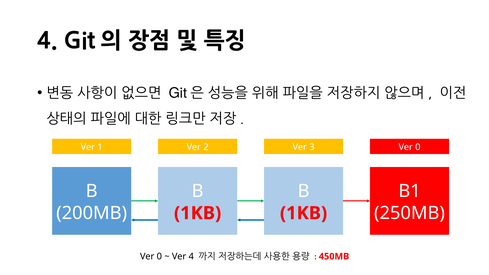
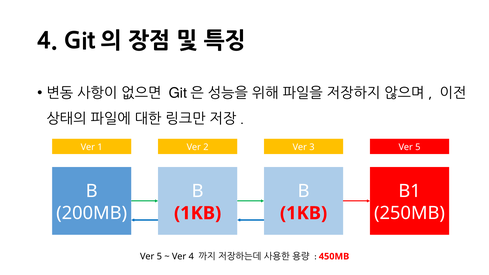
3 Ver 0: 0 -> 5 (418, 147)
0: 0 -> 5 (159, 256)
